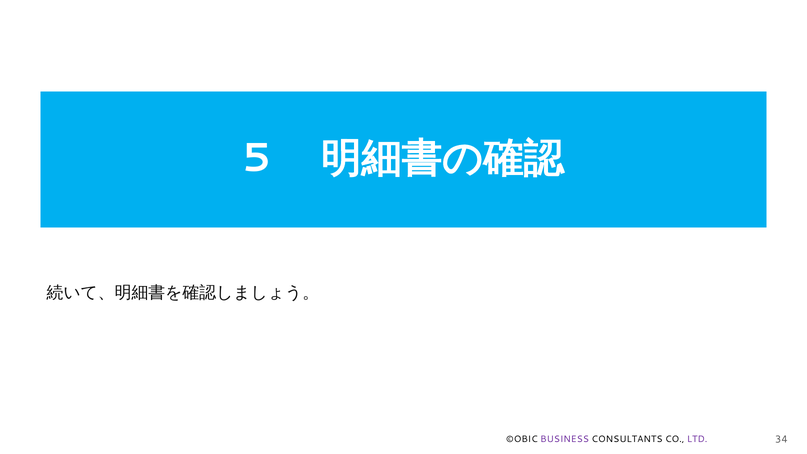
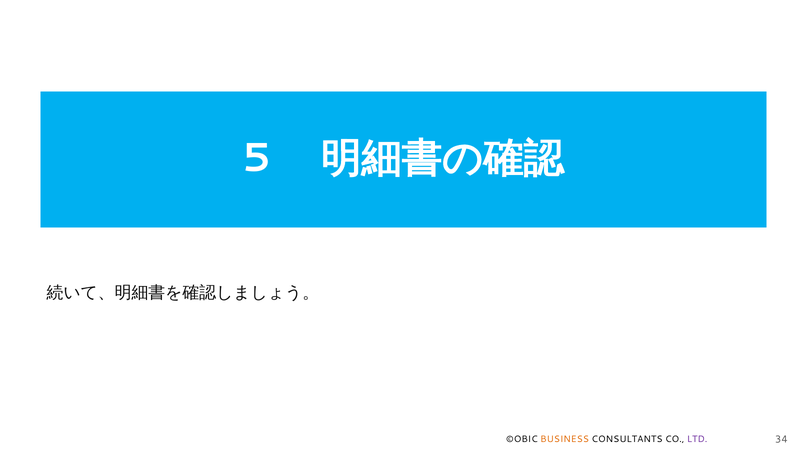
BUSINESS colour: purple -> orange (565, 439)
